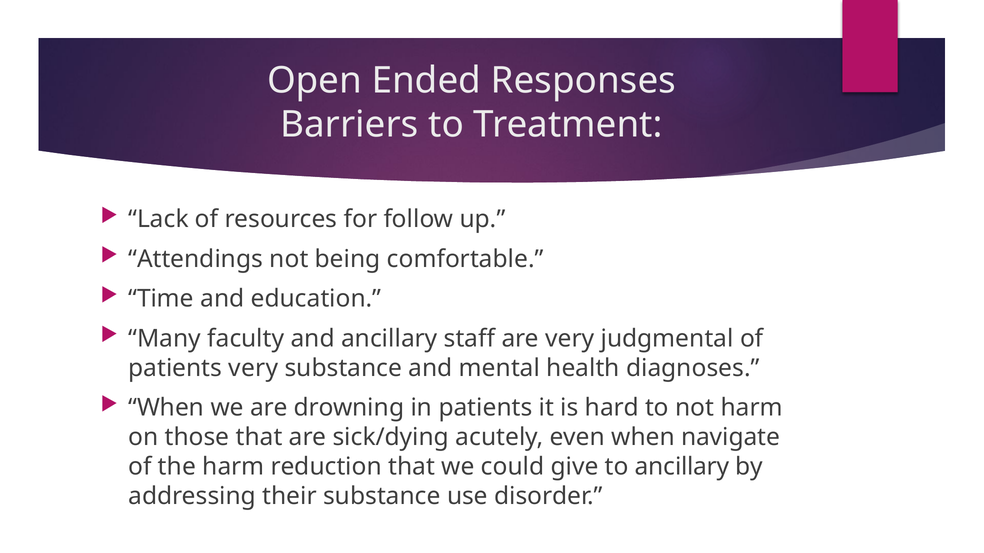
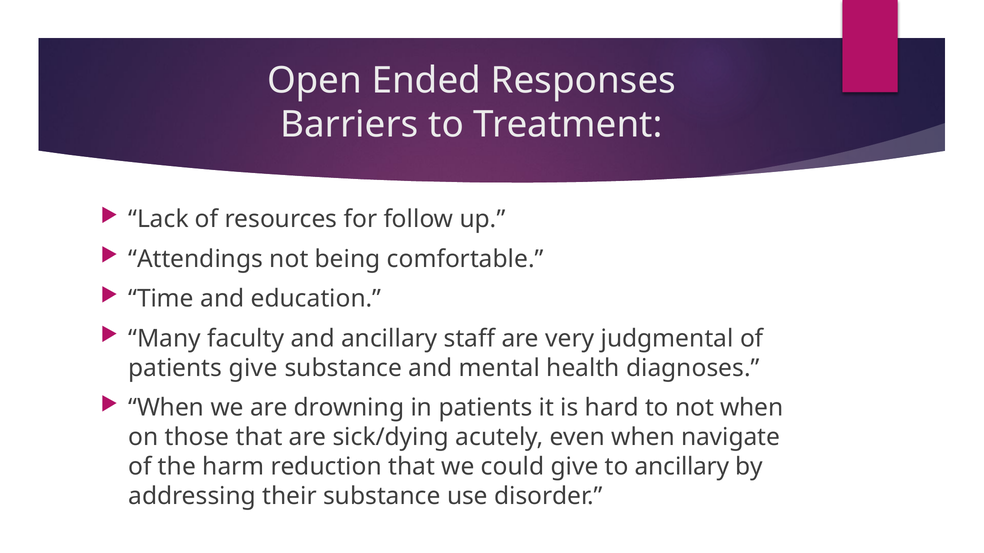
patients very: very -> give (253, 368)
not harm: harm -> when (752, 408)
